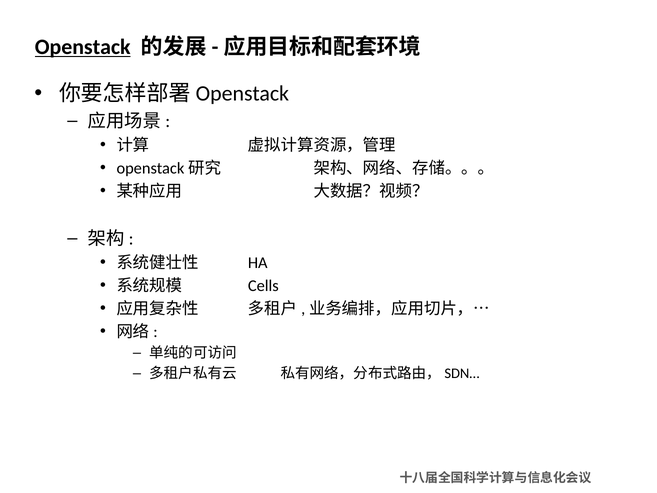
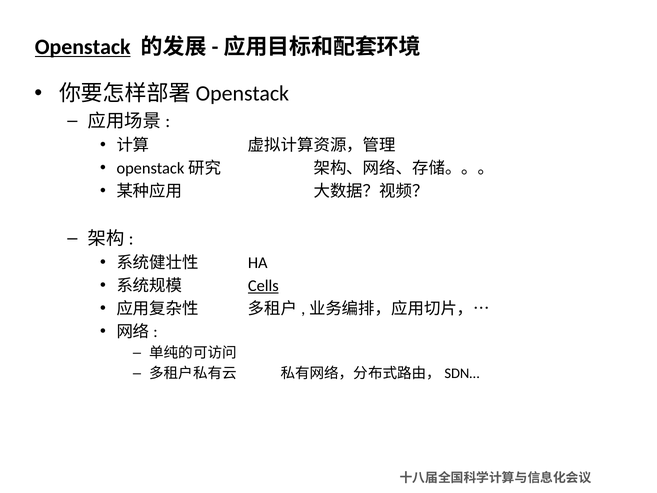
Cells underline: none -> present (263, 286)
